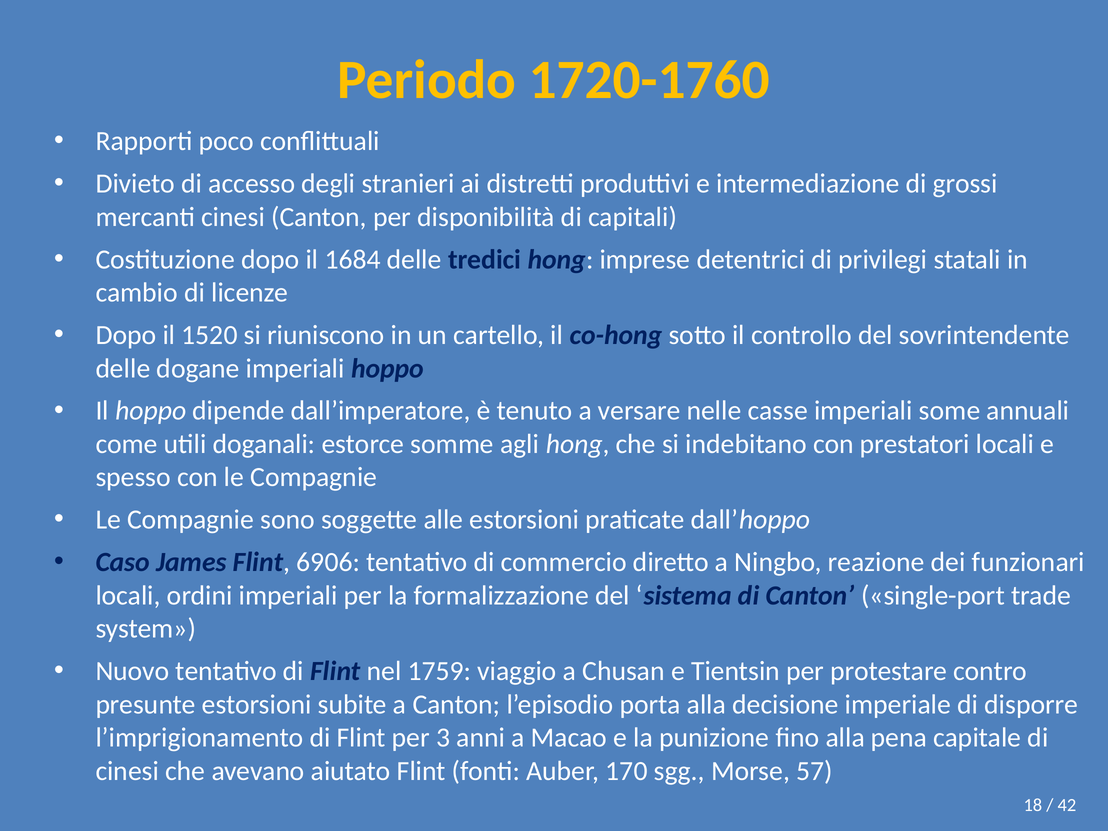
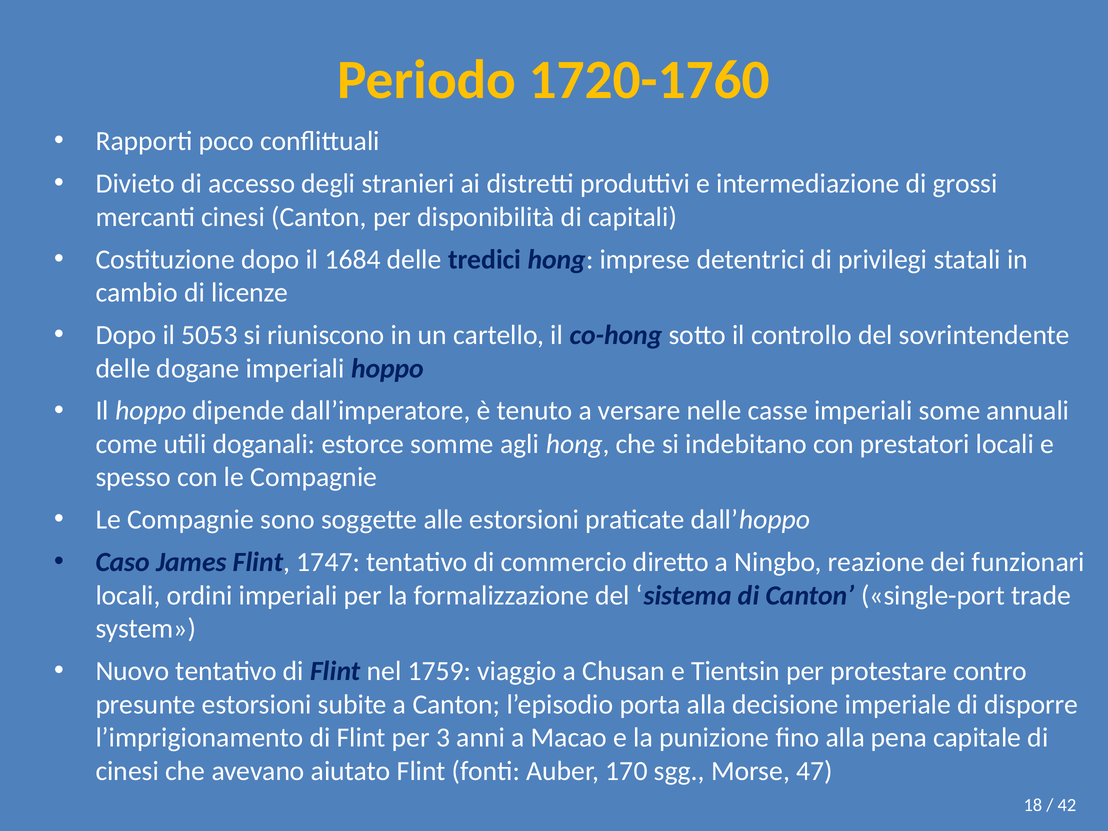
1520: 1520 -> 5053 (209, 335)
6906: 6906 -> 1747 (328, 562)
57: 57 -> 47 (814, 771)
